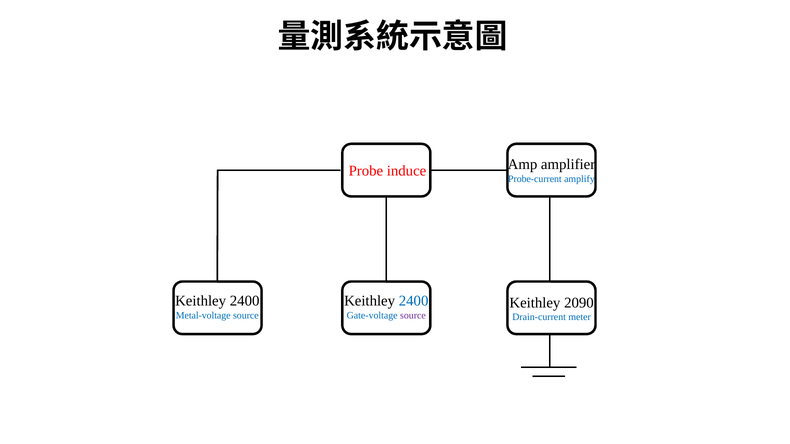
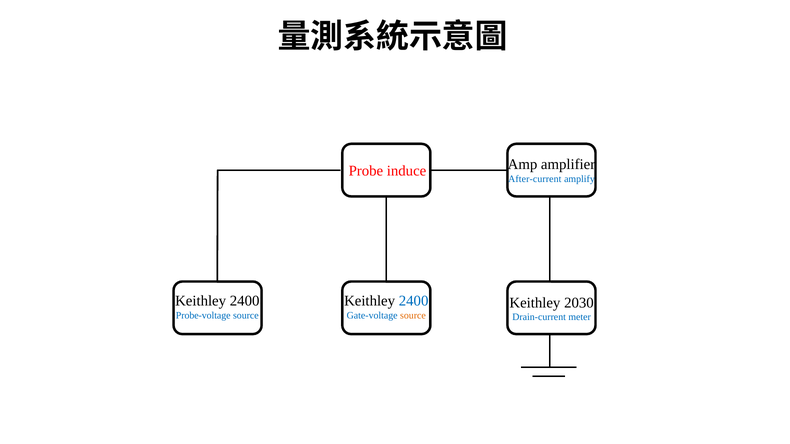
Probe-current: Probe-current -> After-current (535, 179)
2090: 2090 -> 2030 (579, 303)
Metal-voltage: Metal-voltage -> Probe-voltage (203, 316)
source colour: purple -> orange (413, 316)
